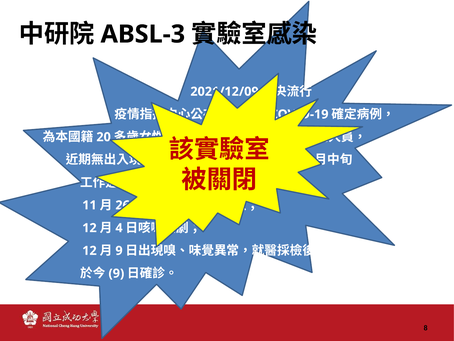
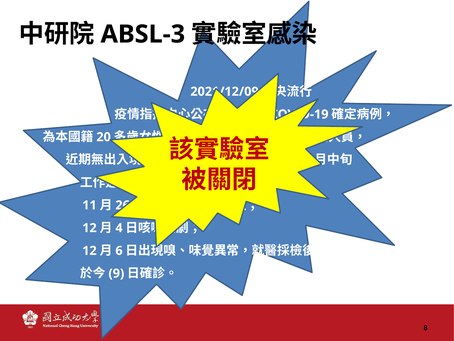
9: 9 -> 6 (119, 250)
